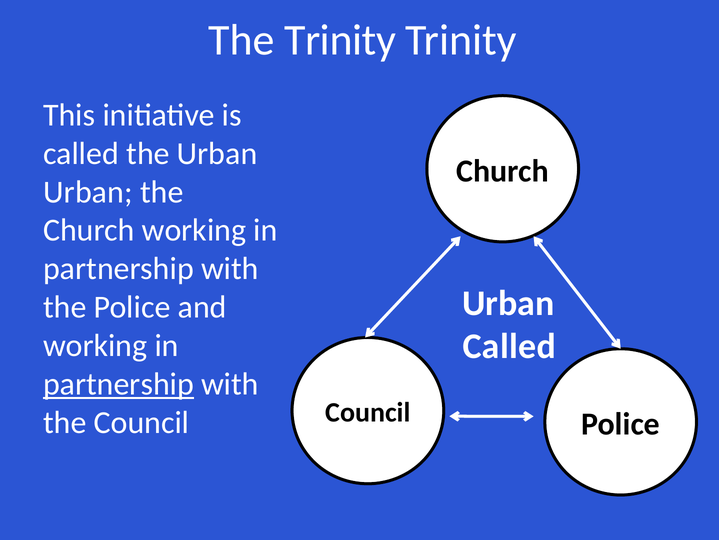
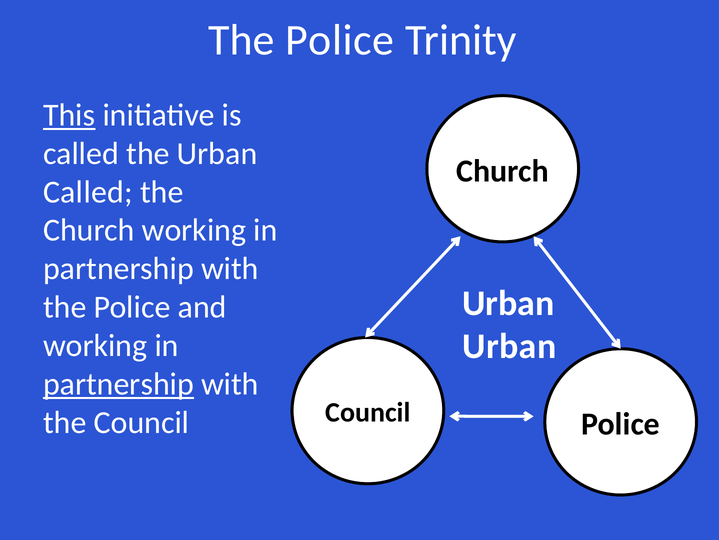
Trinity: Trinity -> Police (340, 40)
This underline: none -> present (69, 115)
Urban: Urban -> Called (88, 192)
Called: Called -> Urban (509, 346)
